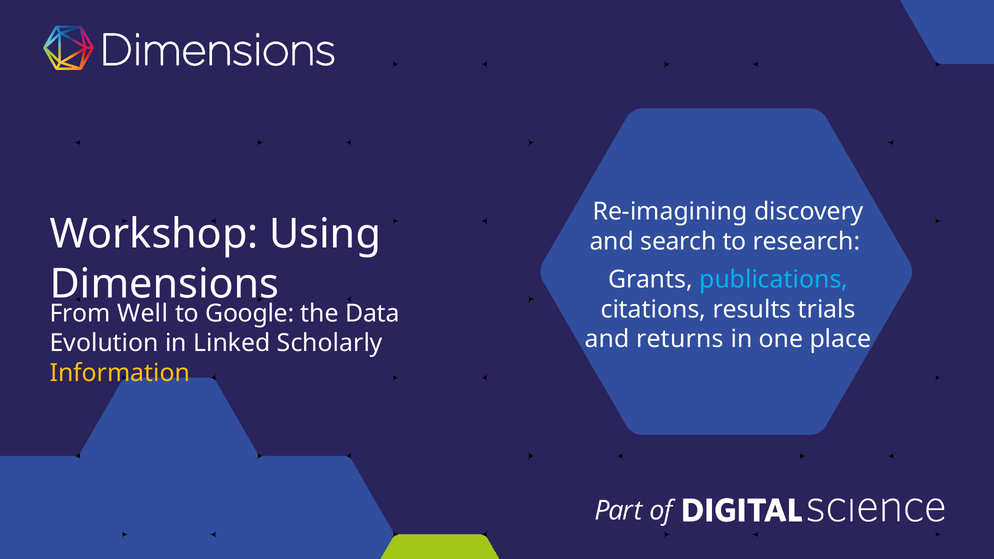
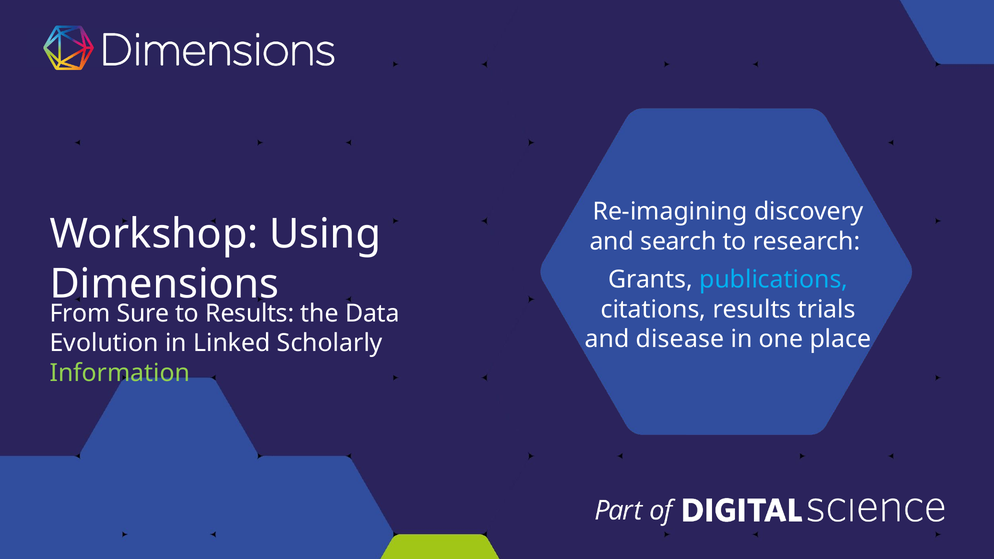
Well: Well -> Sure (143, 313)
to Google: Google -> Results (250, 313)
returns: returns -> disease (680, 339)
Information colour: yellow -> light green (120, 373)
